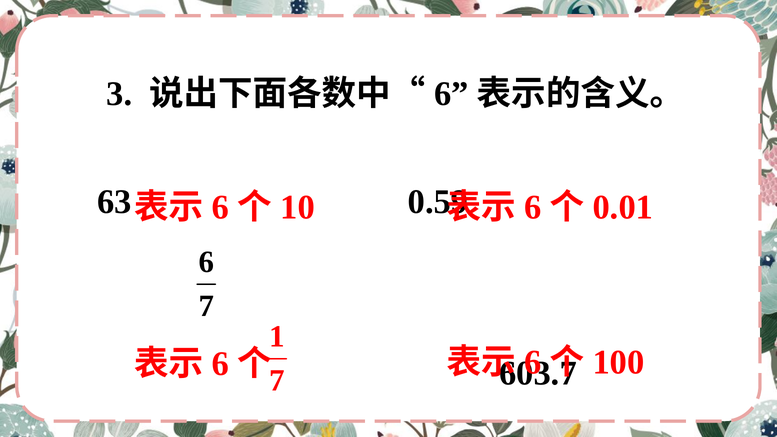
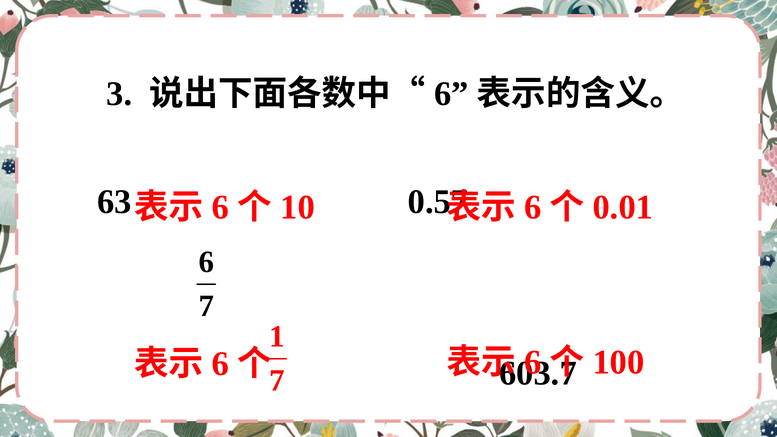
0.59: 0.59 -> 0.57 (438, 202)
